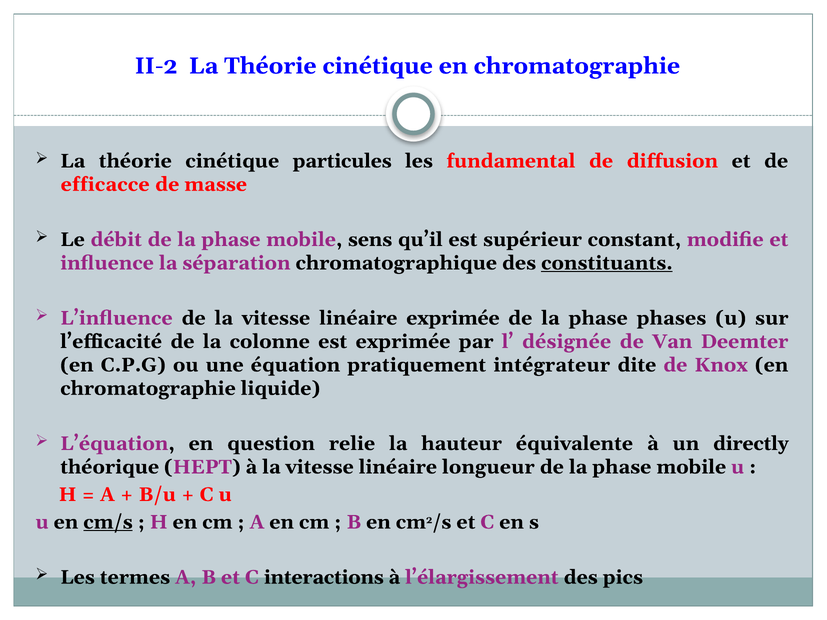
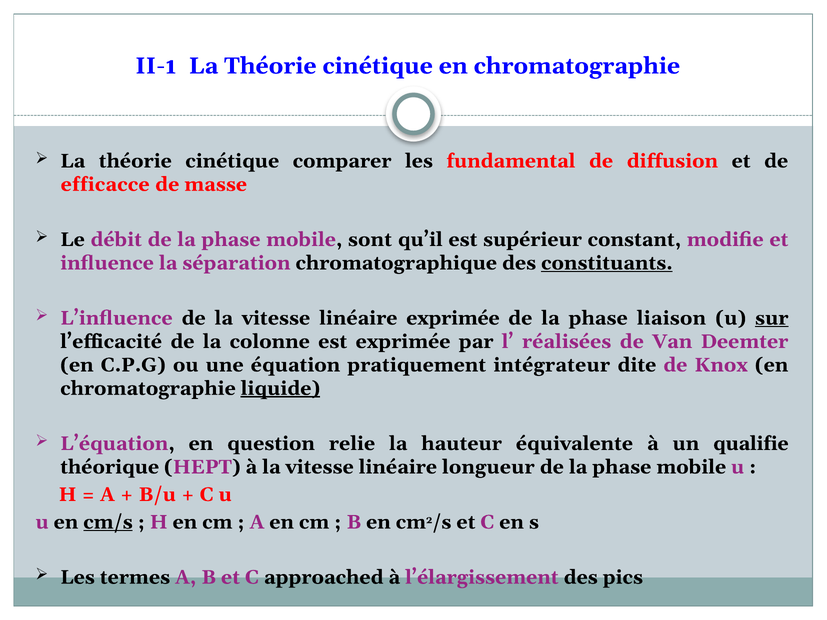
II-2: II-2 -> II-1 (156, 66)
particules: particules -> comparer (342, 161)
sens: sens -> sont (370, 240)
phases: phases -> liaison (671, 318)
sur underline: none -> present (772, 318)
désignée: désignée -> réalisées (567, 342)
liquide underline: none -> present (280, 389)
directly: directly -> qualifie (751, 444)
interactions: interactions -> approached (324, 577)
